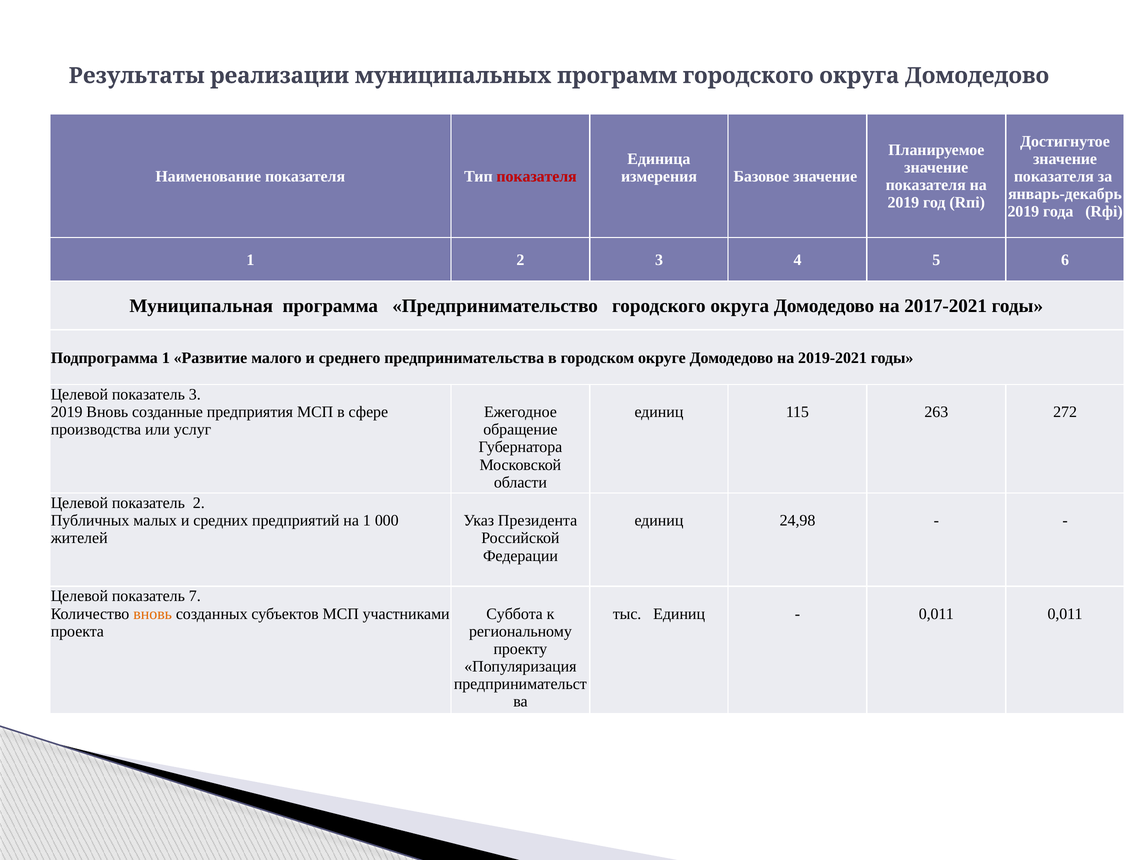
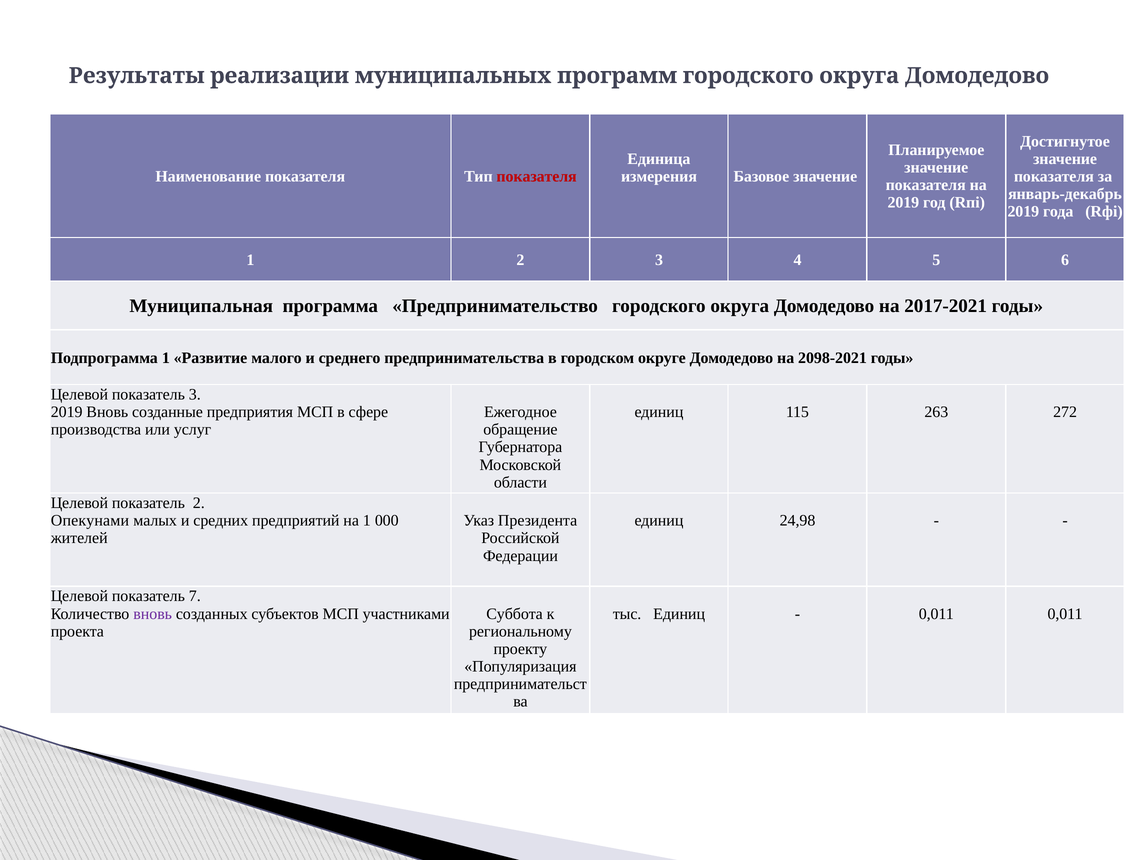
2019-2021: 2019-2021 -> 2098-2021 (832, 358)
Публичных: Публичных -> Опекунами (90, 521)
вновь colour: orange -> purple (153, 614)
